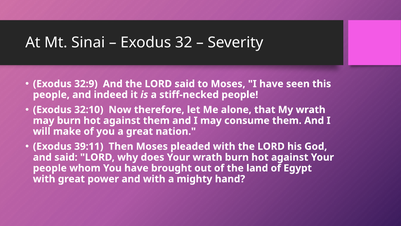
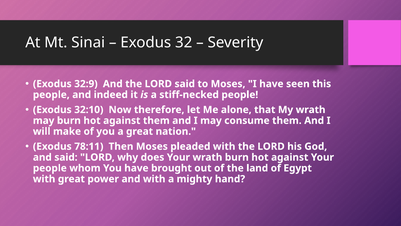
39:11: 39:11 -> 78:11 (89, 146)
